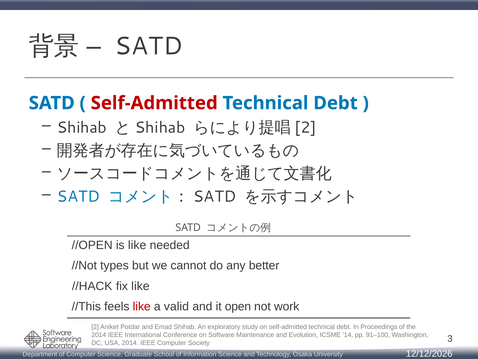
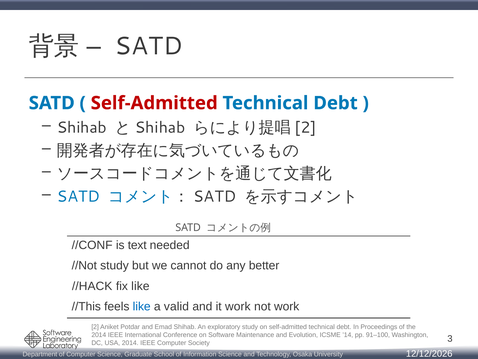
//OPEN: //OPEN -> //CONF (92, 245)
is like: like -> text (137, 245)
//Not types: types -> study (115, 265)
like colour: red -> blue (142, 306)
it open: open -> work (238, 306)
